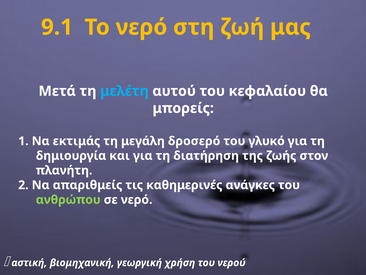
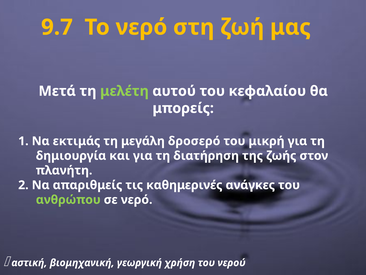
9.1: 9.1 -> 9.7 (57, 27)
μελέτη colour: light blue -> light green (124, 91)
γλυκό: γλυκό -> μικρή (267, 141)
